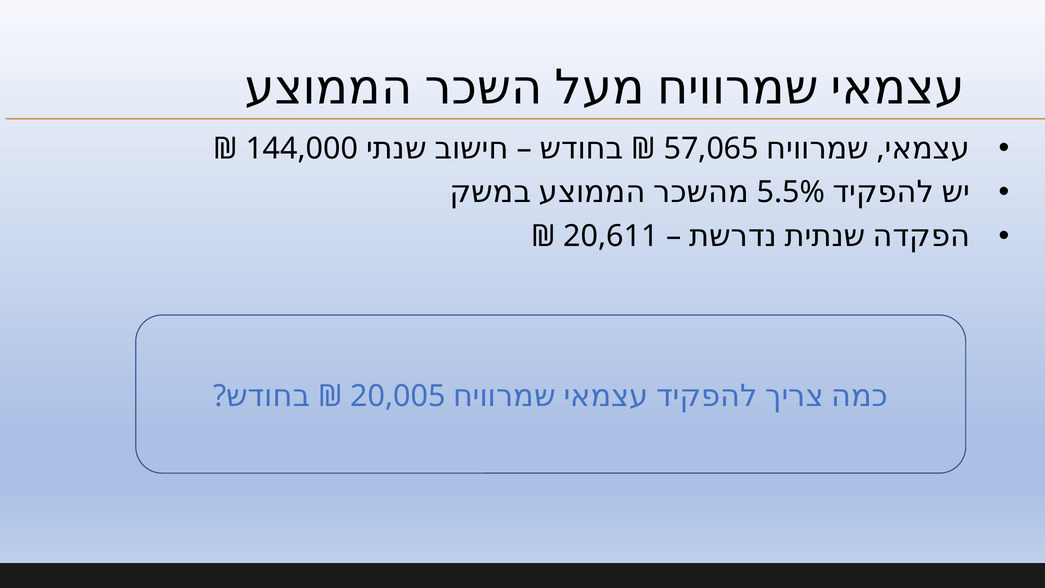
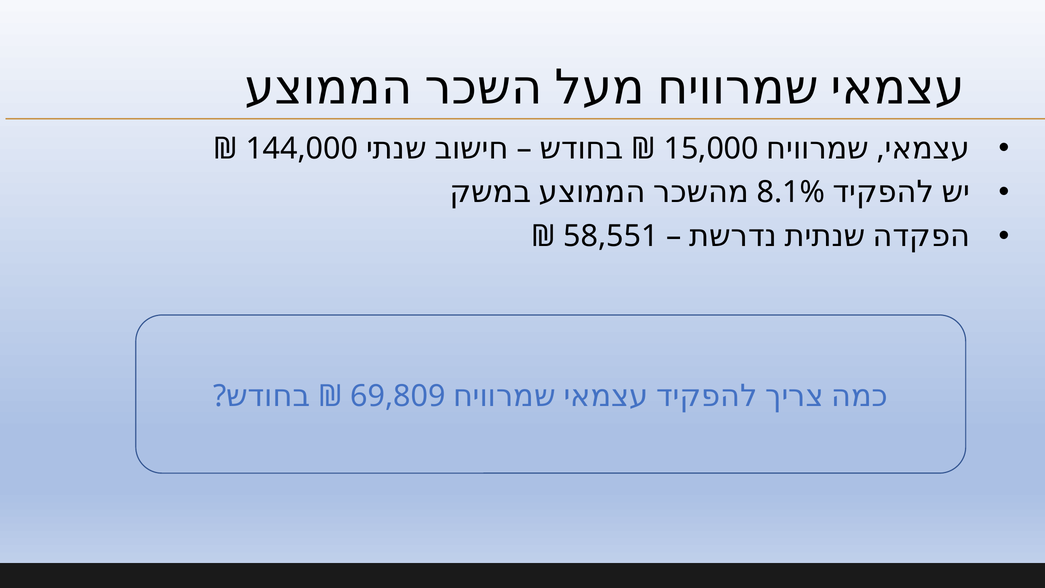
57,065: 57,065 -> 15,000 (711, 149)
5.5%: 5.5% -> 8.1% (791, 192)
20,611: 20,611 -> 58,551 (611, 236)
20,005: 20,005 -> 69,809 (398, 396)
